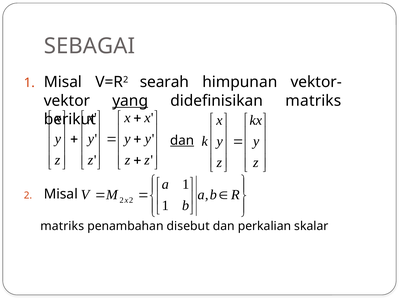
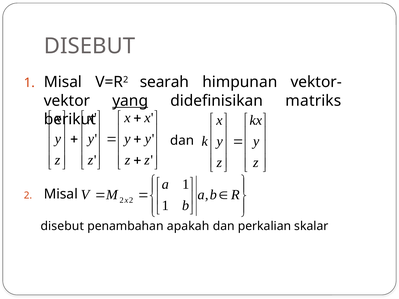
SEBAGAI: SEBAGAI -> DISEBUT (89, 46)
dan underline: present -> none (182, 141)
matriks: matriks -> disebut (62, 226)
disebut: disebut -> apakah (188, 226)
